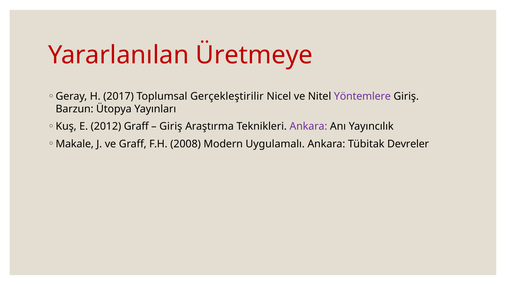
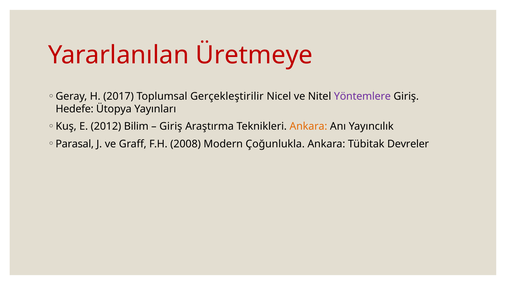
Barzun: Barzun -> Hedefe (75, 109)
2012 Graff: Graff -> Bilim (136, 126)
Ankara colour: purple -> orange (308, 126)
Makale: Makale -> Parasal (75, 144)
Uygulamalı: Uygulamalı -> Çoğunlukla (275, 144)
